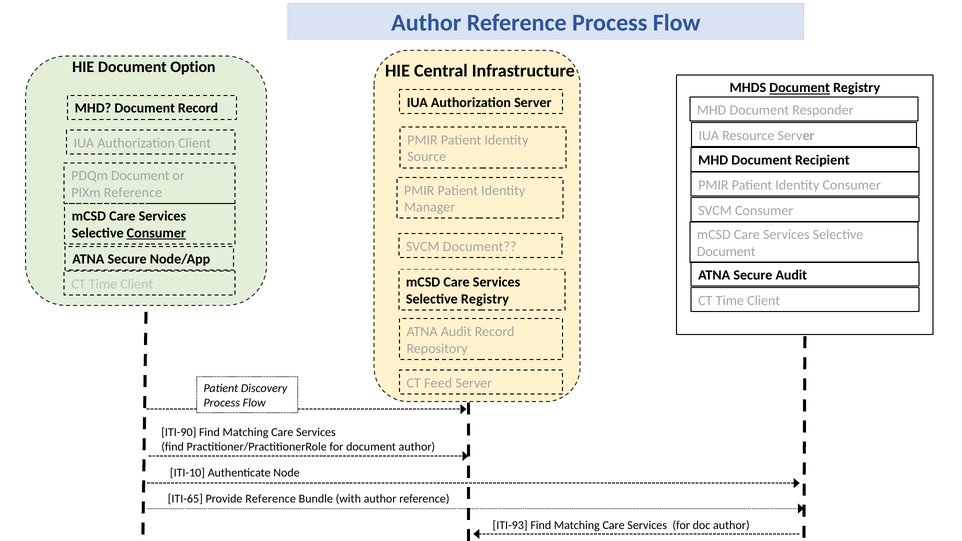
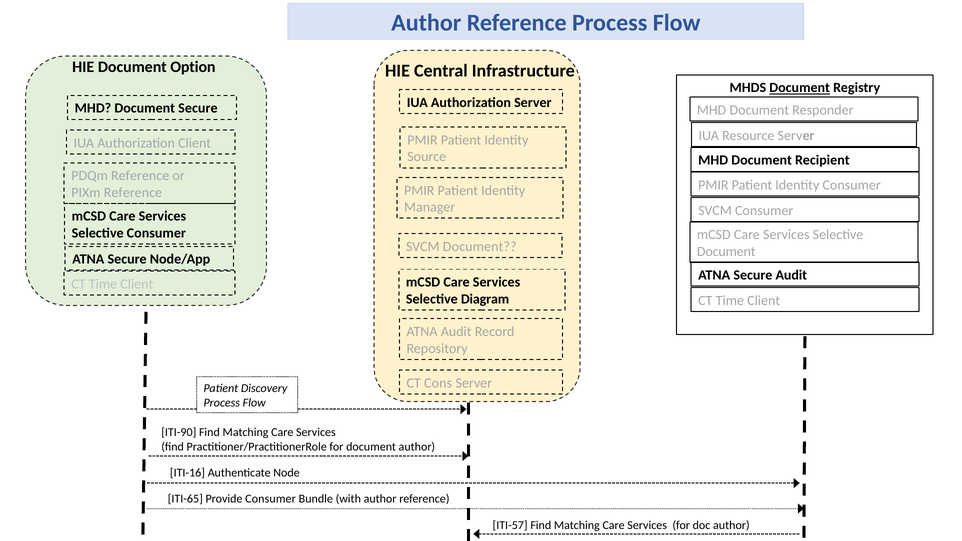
Document Record: Record -> Secure (198, 108)
PDQm Document: Document -> Reference (140, 176)
Consumer underline: present -> none (156, 233)
Selective Registry: Registry -> Diagram (485, 299)
Feed: Feed -> Cons (438, 383)
ITI-10: ITI-10 -> ITI-16 (187, 473)
Provide Reference: Reference -> Consumer (271, 499)
ITI-93: ITI-93 -> ITI-57 (510, 526)
